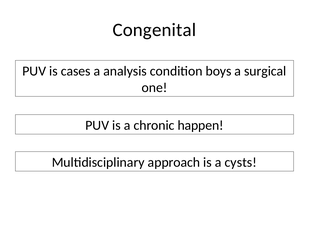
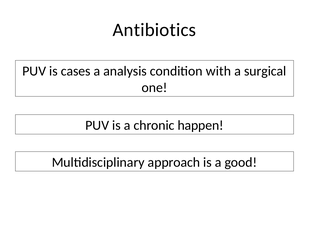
Congenital: Congenital -> Antibiotics (154, 30)
boys: boys -> with (218, 71)
cysts: cysts -> good (241, 162)
